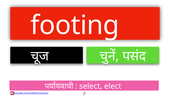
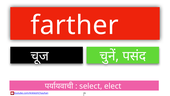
footing: footing -> farther (75, 25)
